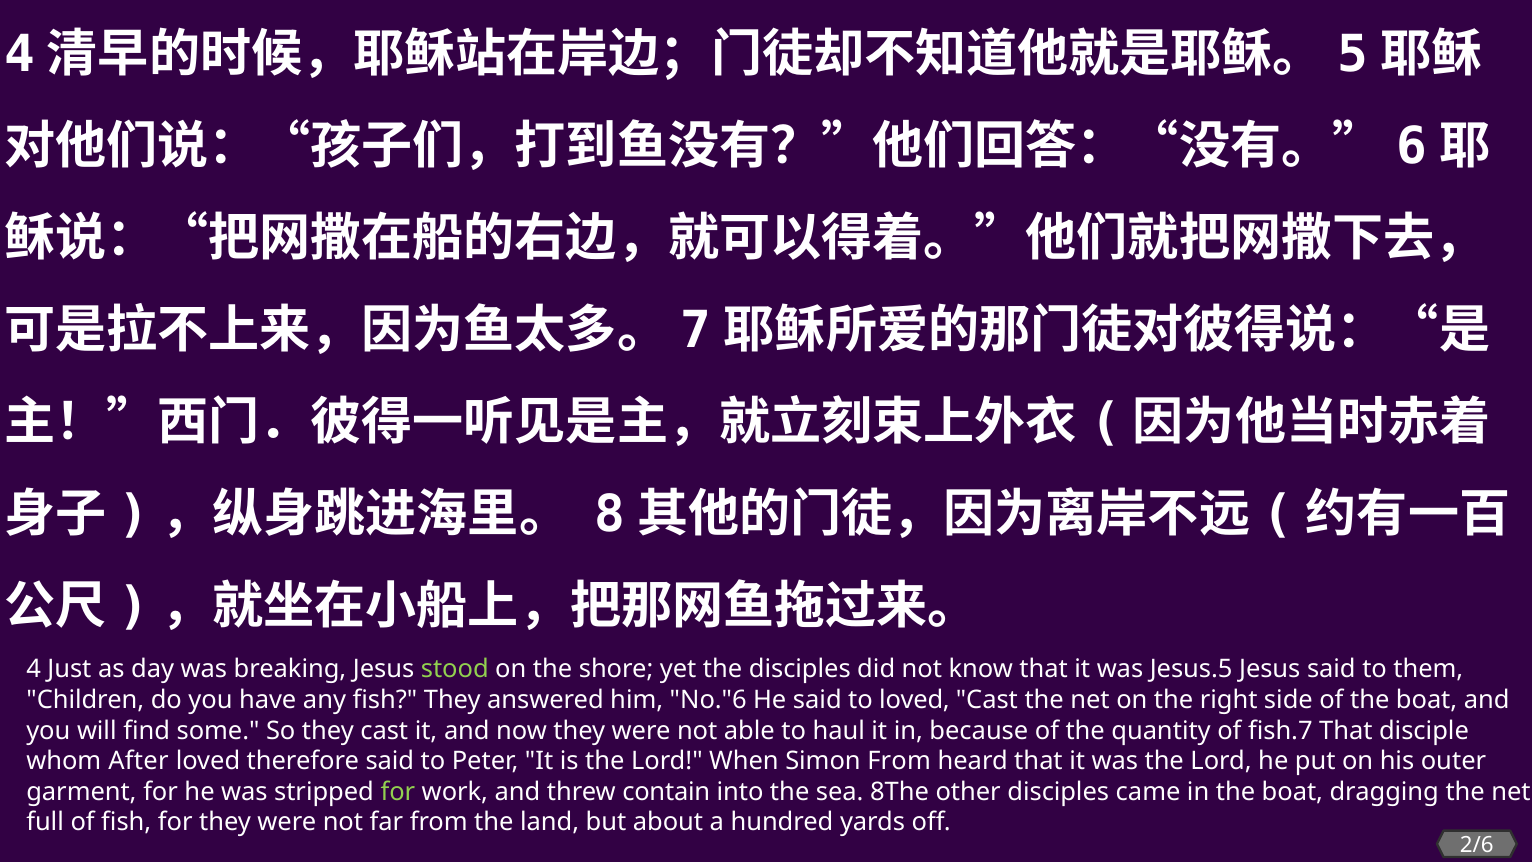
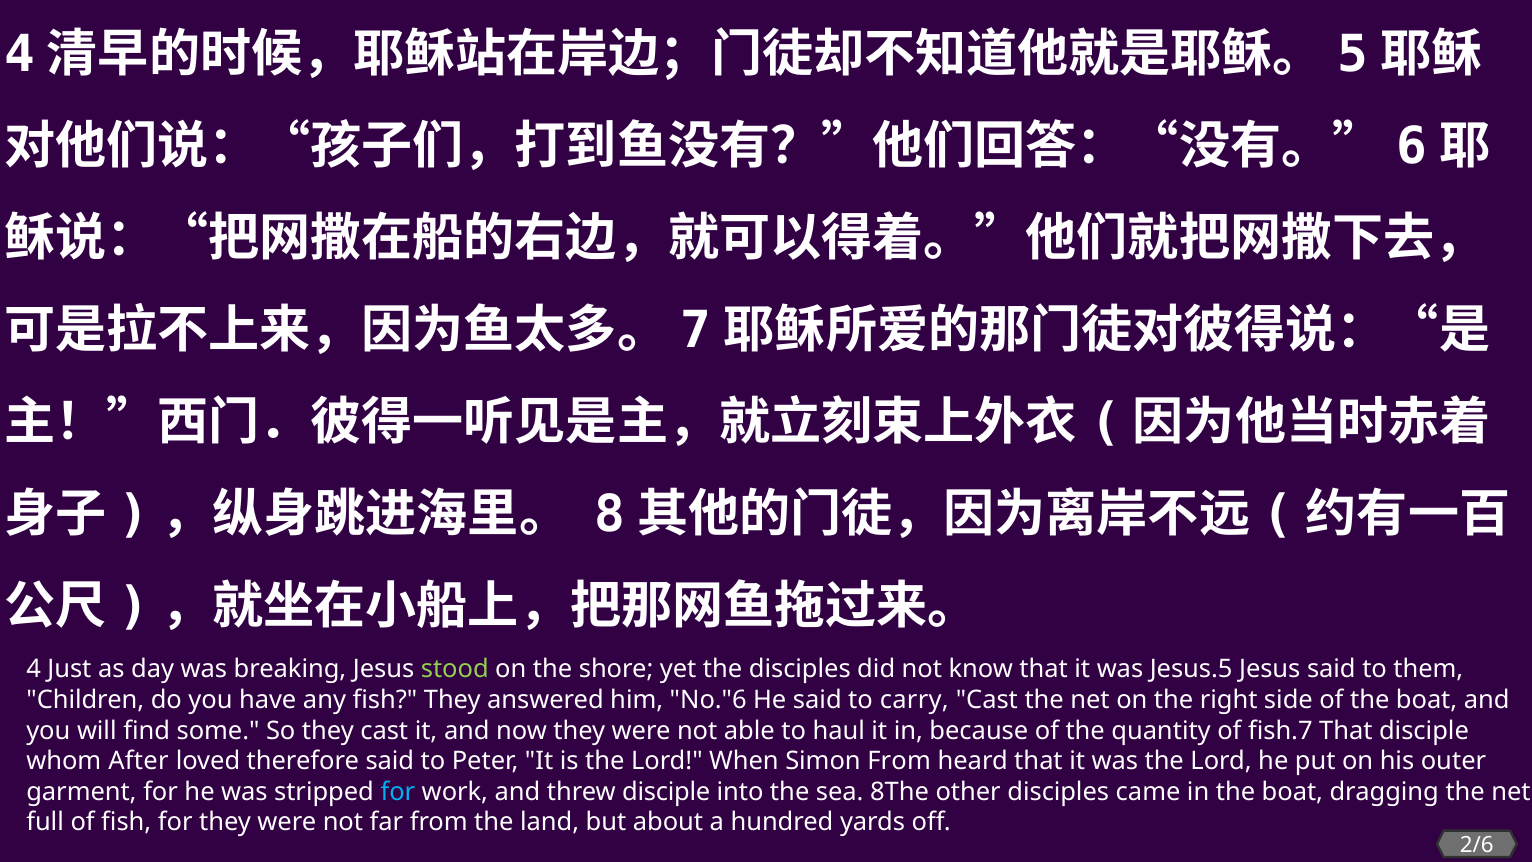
to loved: loved -> carry (914, 700)
for colour: light green -> light blue (398, 792)
threw contain: contain -> disciple (666, 792)
